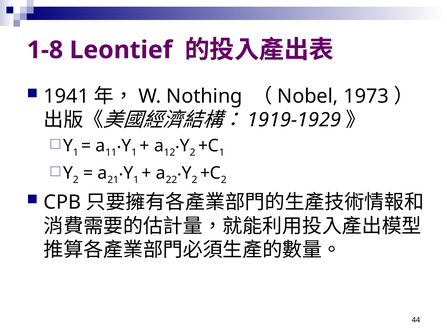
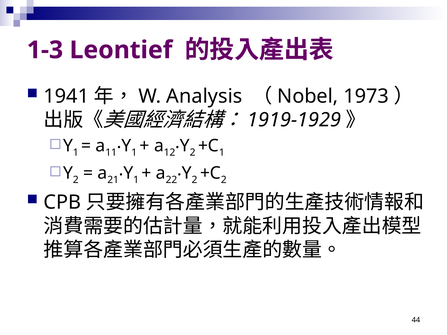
1-8: 1-8 -> 1-3 (45, 50)
Nothing: Nothing -> Analysis (204, 96)
